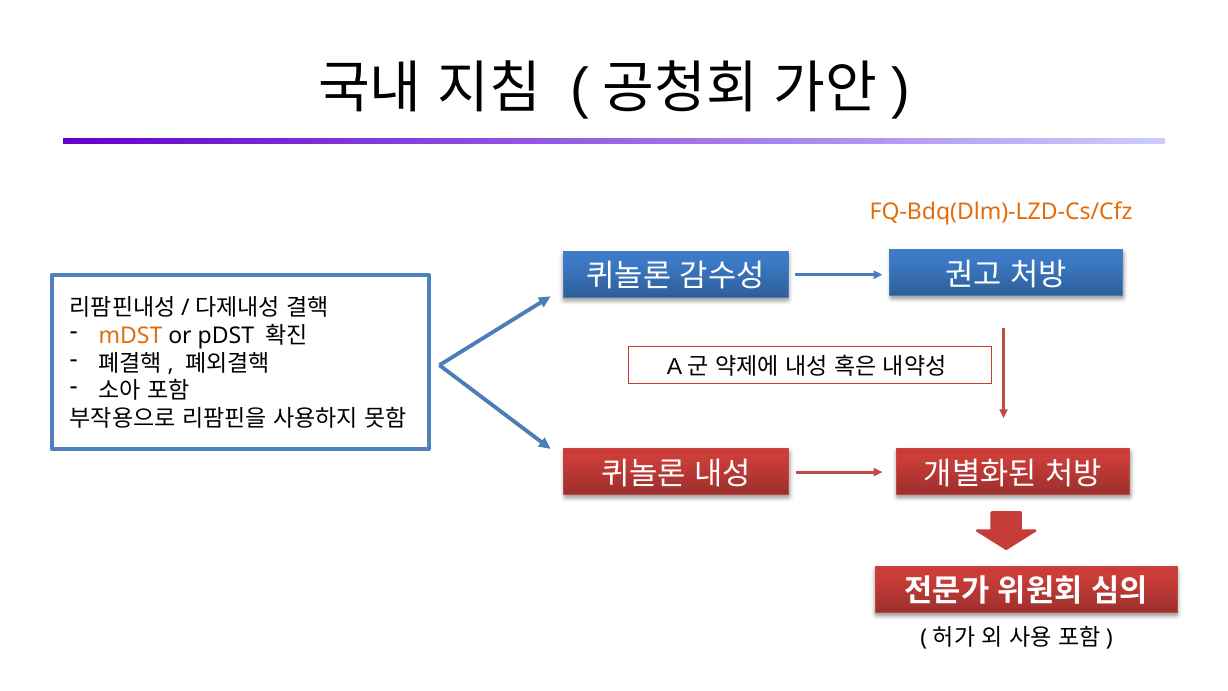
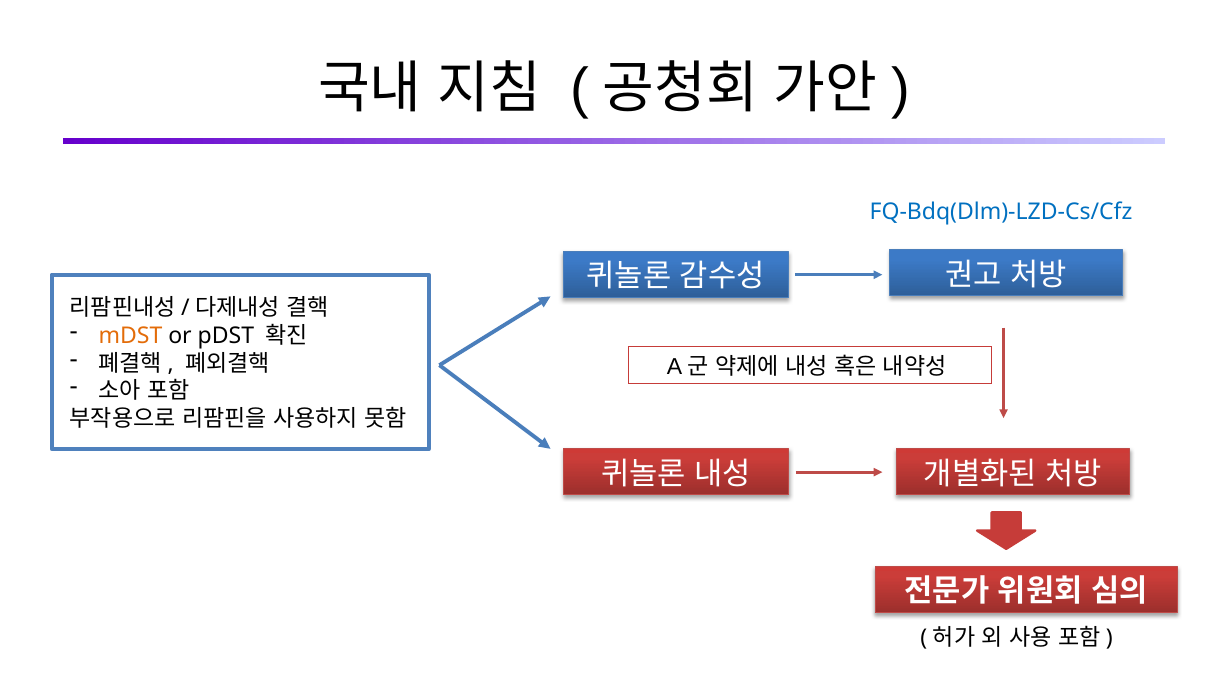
FQ-Bdq(Dlm)-LZD-Cs/Cfz colour: orange -> blue (1001, 212)
